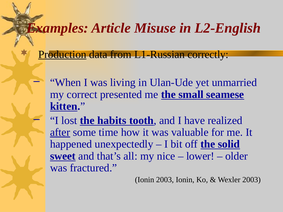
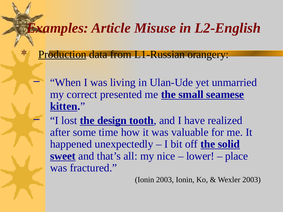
correctly: correctly -> orangery (208, 54)
habits: habits -> design (112, 121)
after underline: present -> none (60, 132)
older: older -> place (237, 156)
